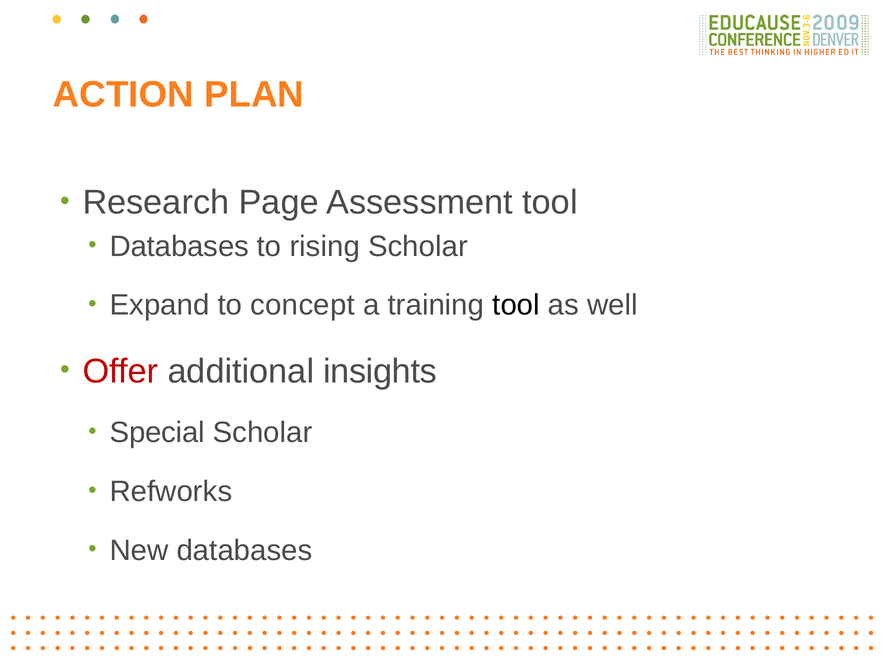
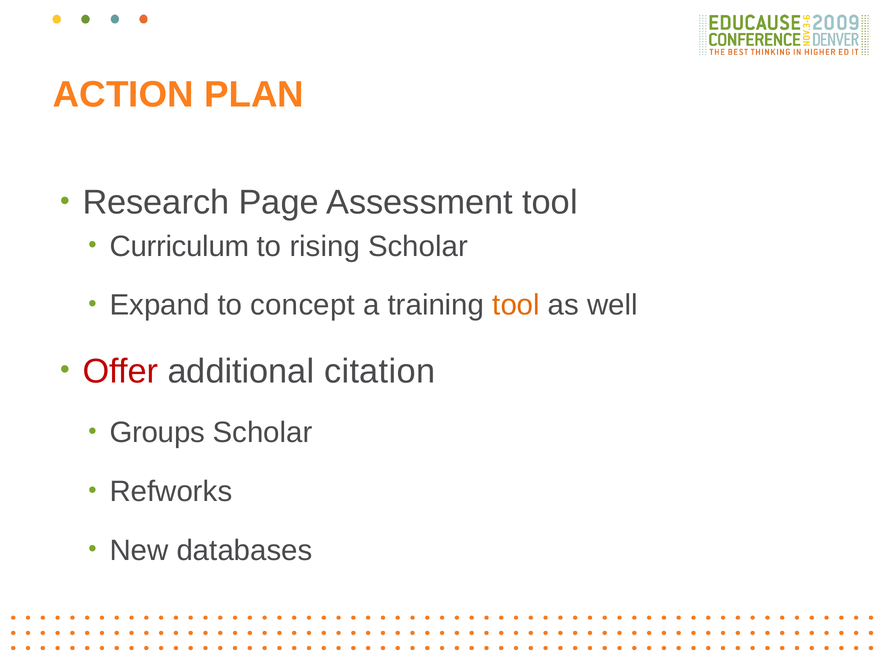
Databases: Databases -> Curriculum (179, 246)
tool colour: black -> orange (516, 305)
insights: insights -> citation (380, 371)
Special: Special -> Groups (157, 433)
